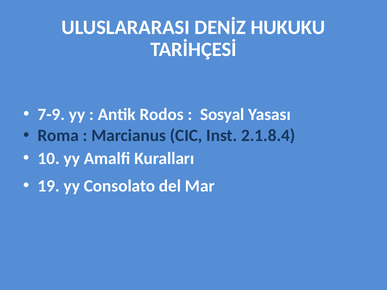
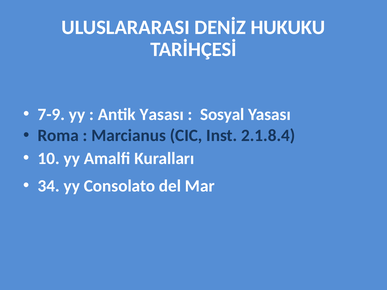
Antik Rodos: Rodos -> Yasası (162, 114)
19: 19 -> 34 (49, 186)
